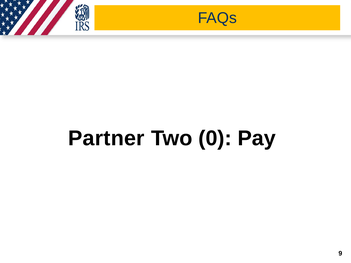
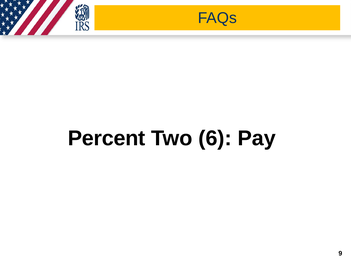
Partner: Partner -> Percent (107, 138)
0: 0 -> 6 (215, 138)
